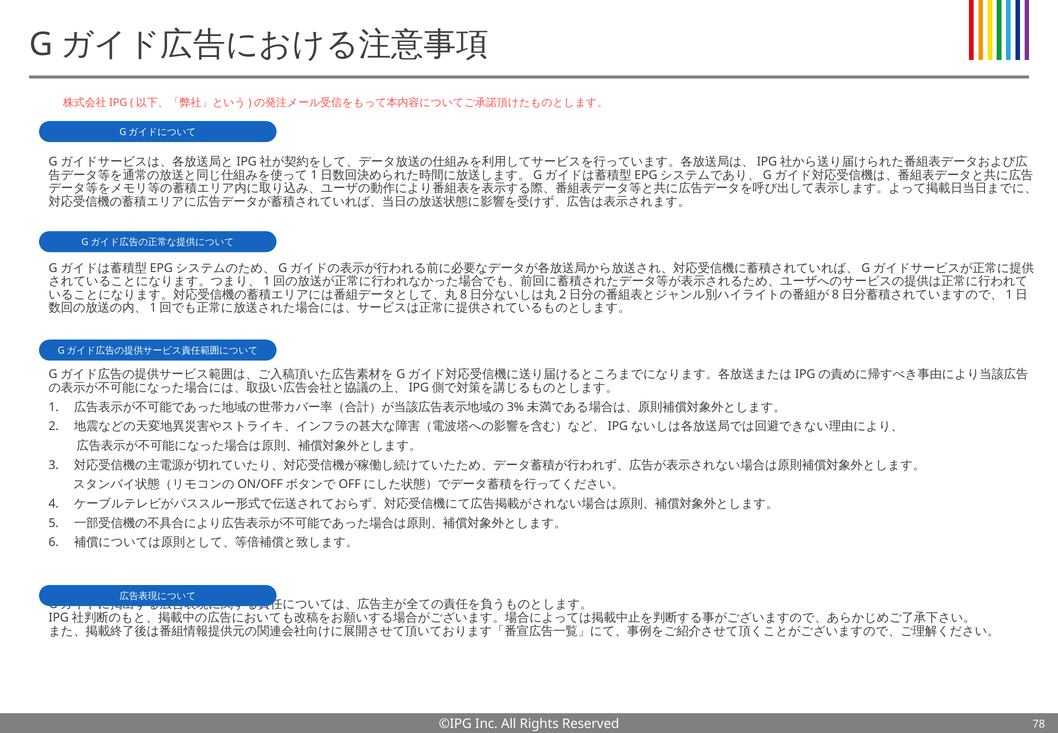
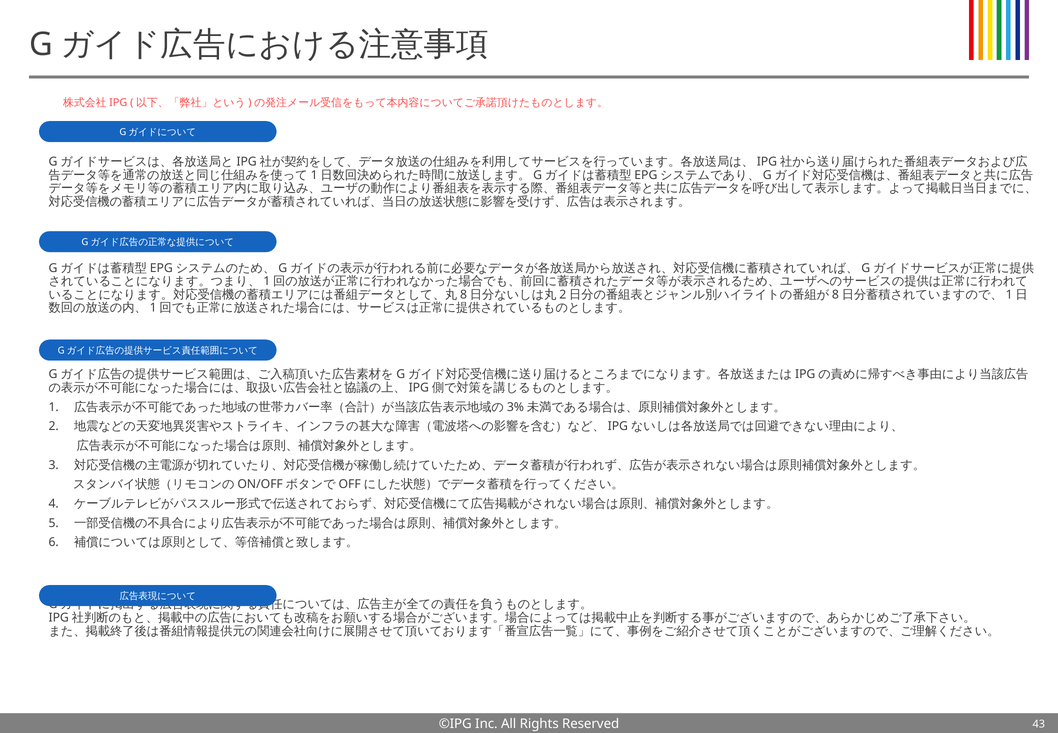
78: 78 -> 43 (1039, 723)
